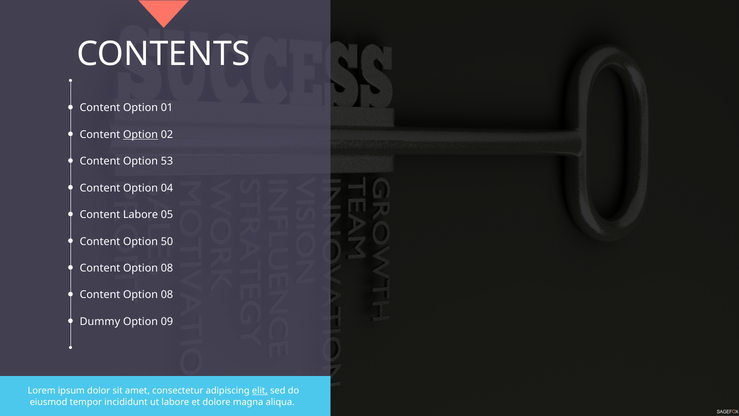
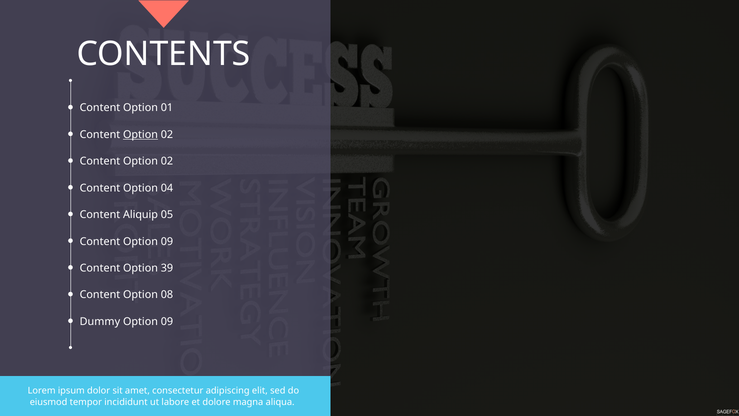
53: 53 -> 02 (167, 161)
Content Labore: Labore -> Aliquip (141, 215)
Content Option 50: 50 -> 09 (167, 241)
08: 08 -> 39 (167, 268)
elit underline: present -> none (260, 391)
